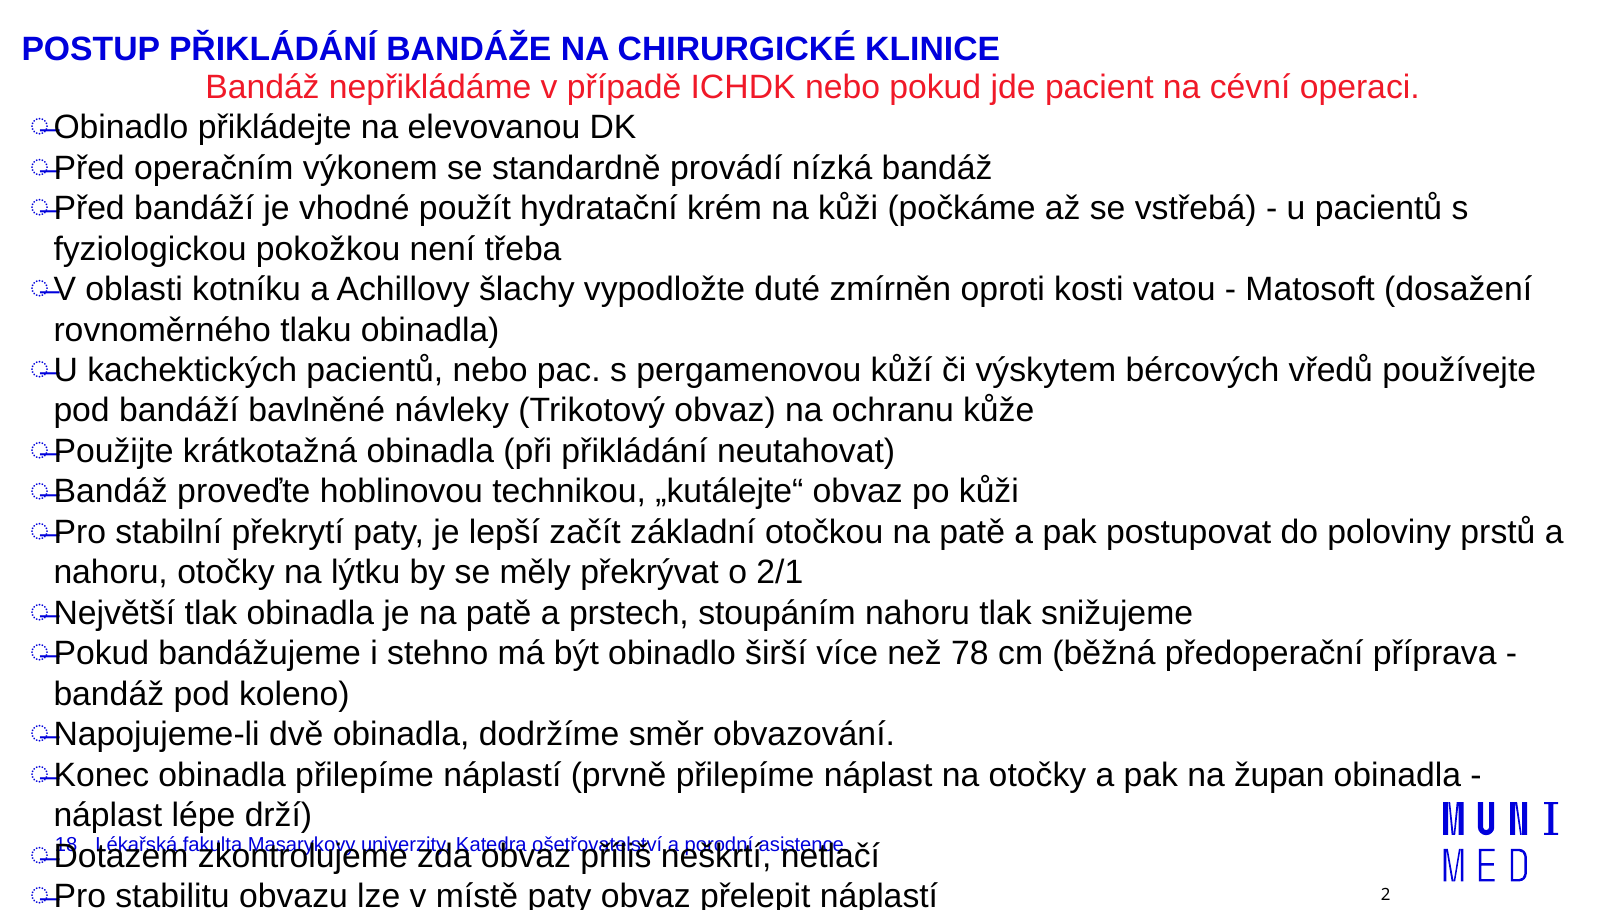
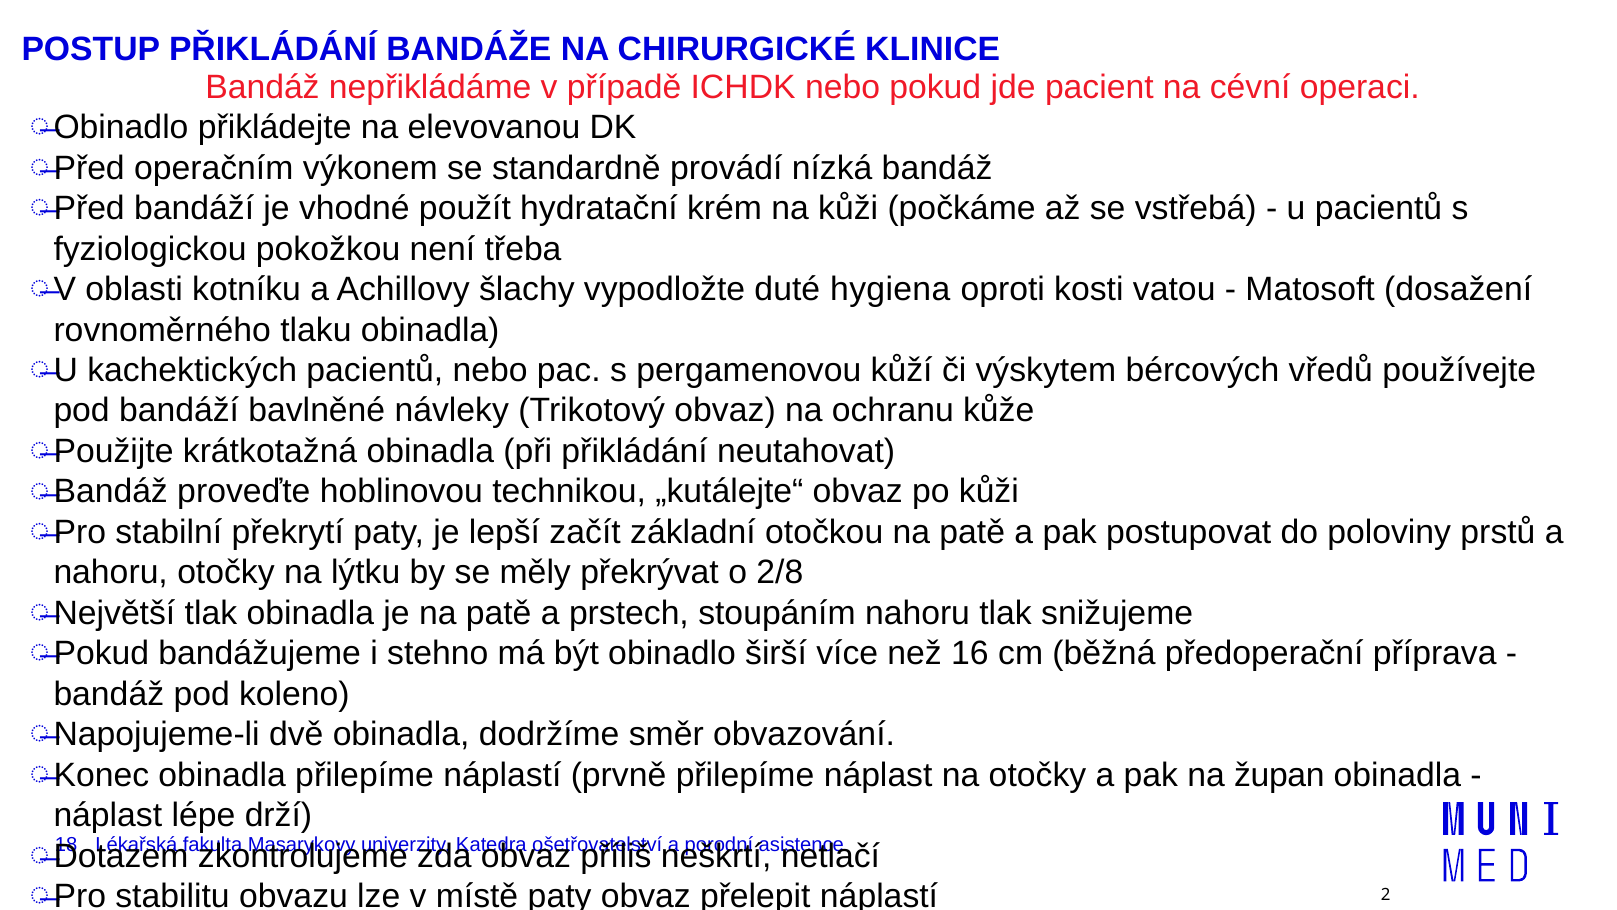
zmírněn: zmírněn -> hygiena (890, 289)
2/1: 2/1 -> 2/8 (780, 572)
78: 78 -> 16 (970, 653)
